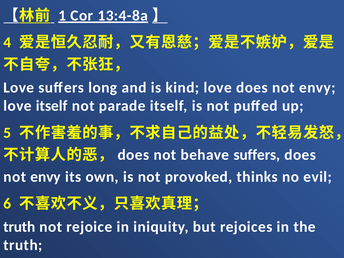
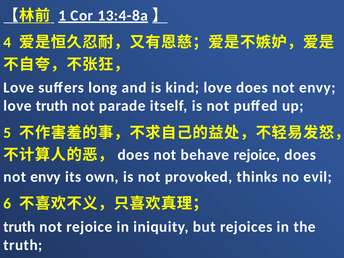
love itself: itself -> truth (52, 106)
behave suffers: suffers -> rejoice (257, 155)
